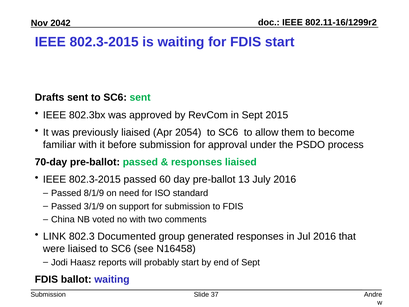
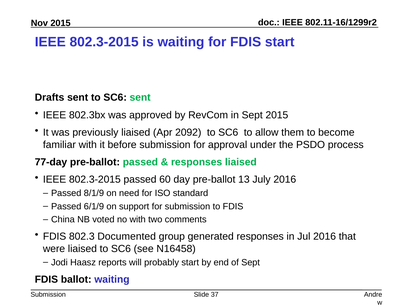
2042: 2042 -> 2015 (61, 23)
2054: 2054 -> 2092 (188, 132)
70-day: 70-day -> 77-day (51, 162)
3/1/9: 3/1/9 -> 6/1/9 (94, 206)
LINK: LINK -> FDIS (55, 236)
